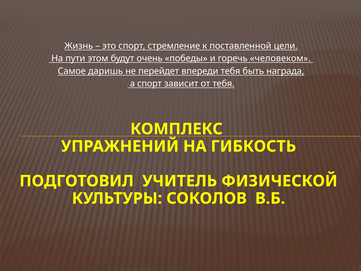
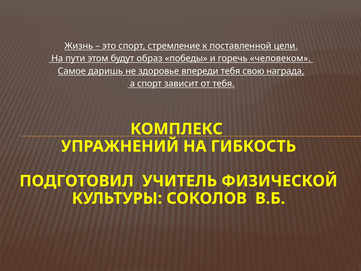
очень: очень -> образ (150, 58)
перейдет: перейдет -> здоровье (159, 71)
быть: быть -> свою (253, 71)
